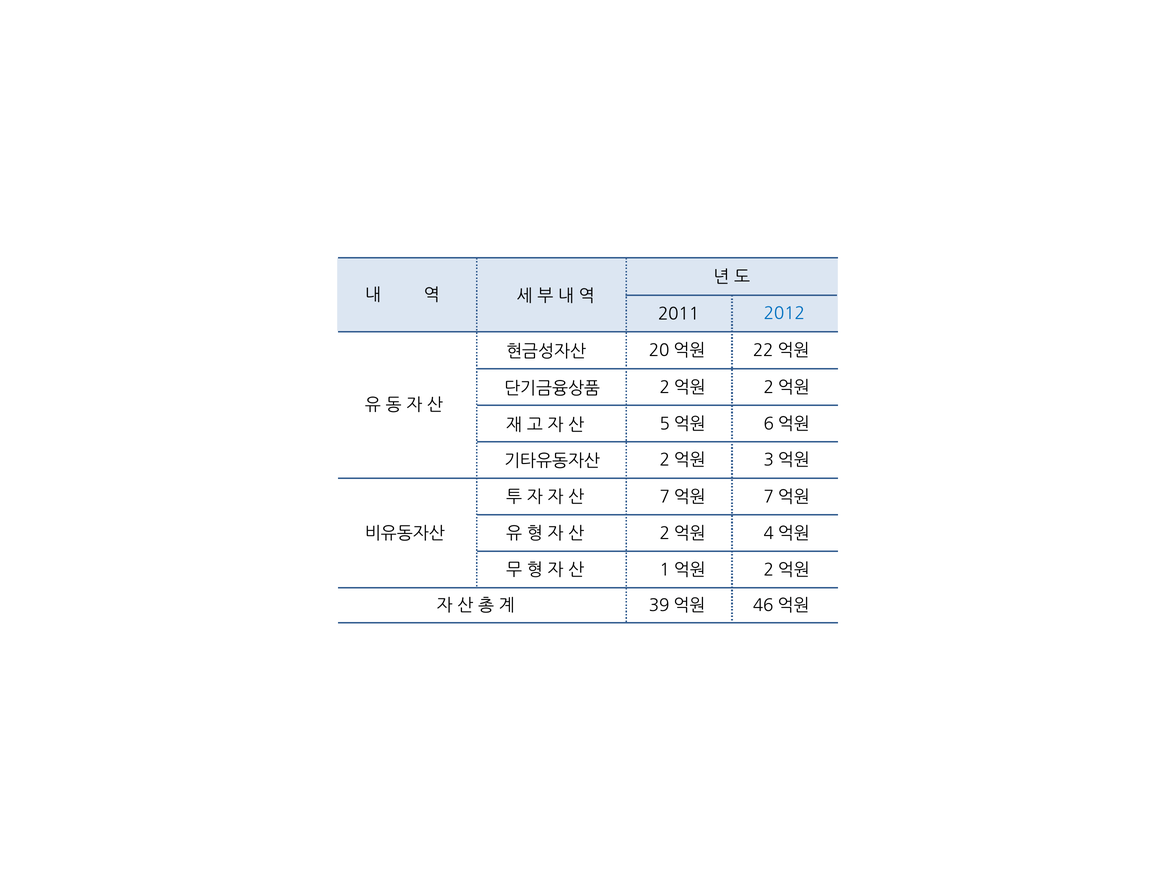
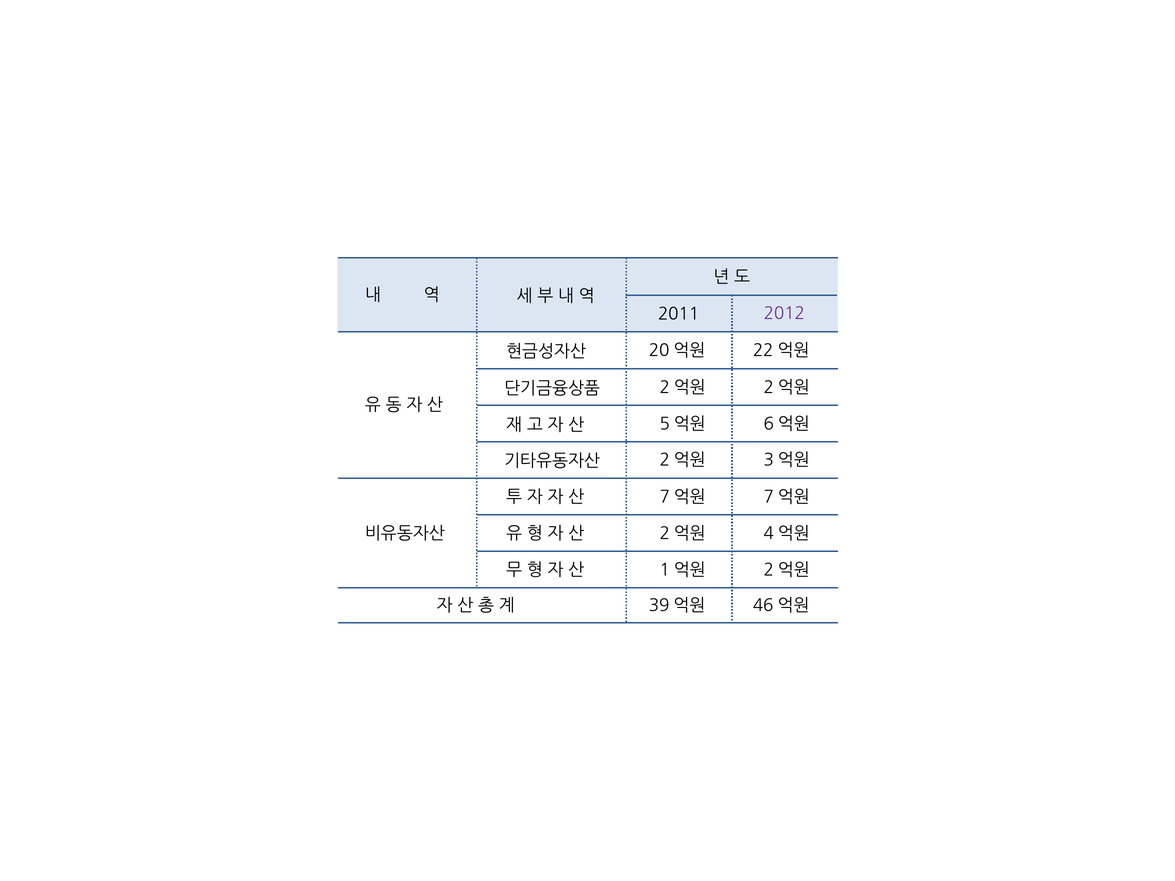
2012 colour: blue -> purple (784, 313)
